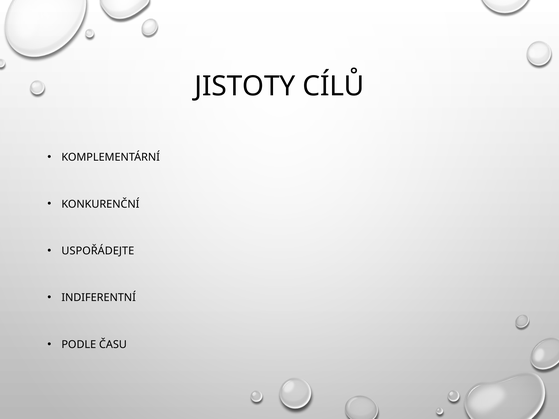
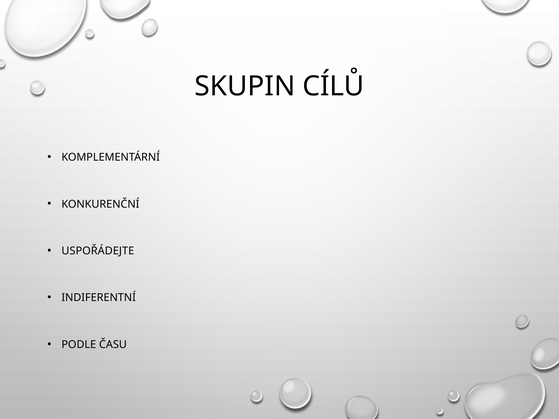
JISTOTY: JISTOTY -> SKUPIN (245, 86)
